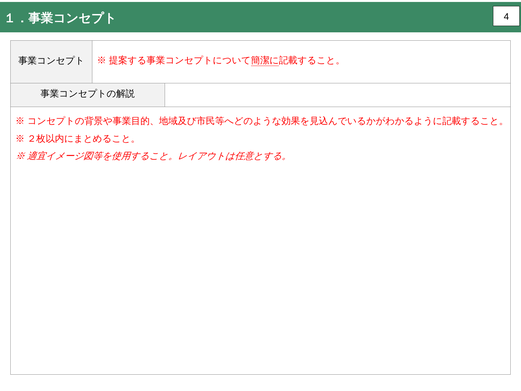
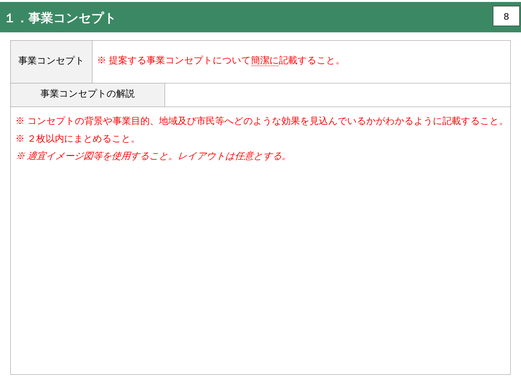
4: 4 -> 8 (506, 17)
